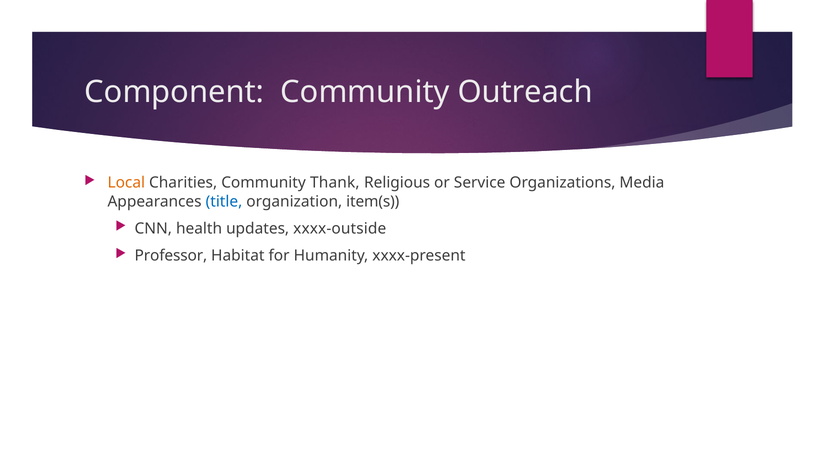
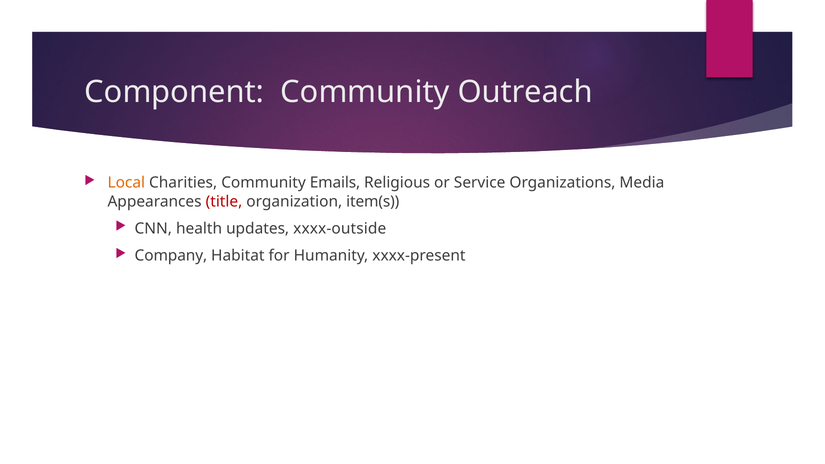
Thank: Thank -> Emails (335, 183)
title colour: blue -> red (224, 201)
Professor: Professor -> Company (171, 256)
